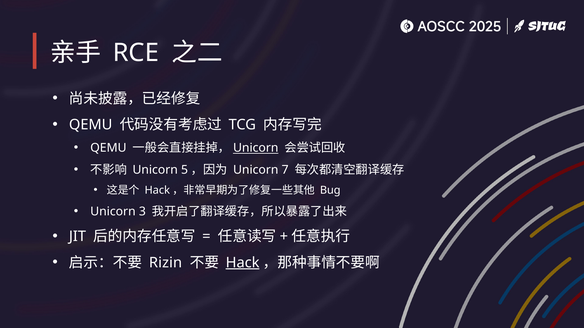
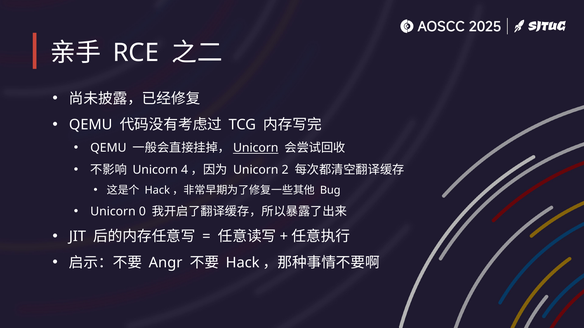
5: 5 -> 4 (185, 170)
7: 7 -> 2 (285, 170)
3: 3 -> 0 (142, 212)
Rizin: Rizin -> Angr (166, 263)
Hack underline: present -> none (243, 263)
